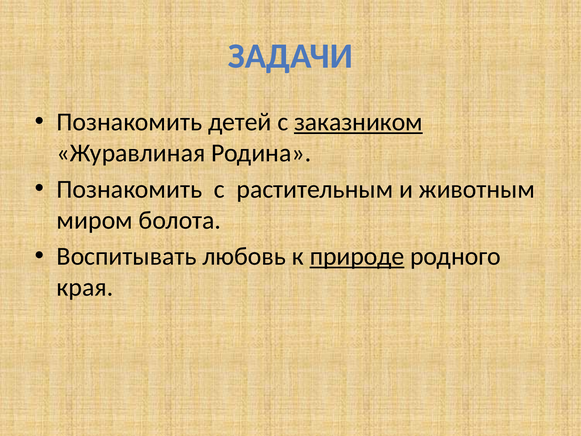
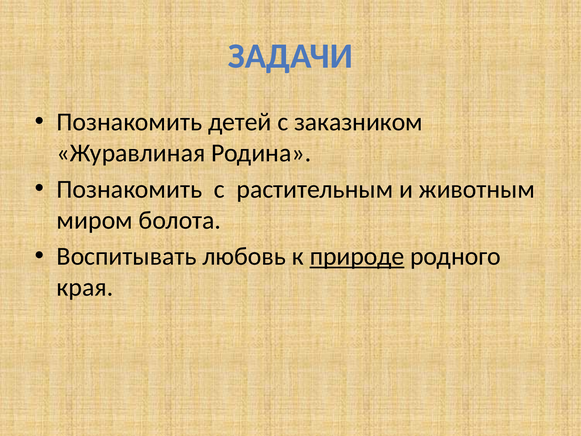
заказником underline: present -> none (358, 122)
